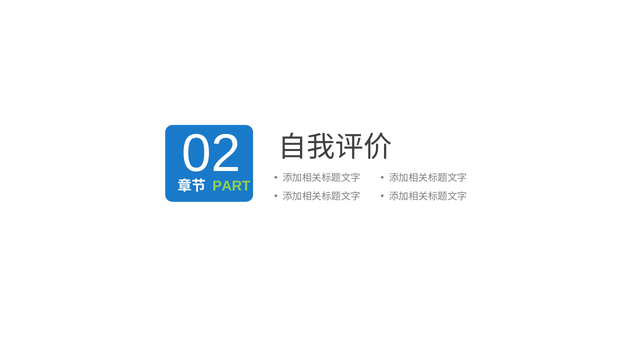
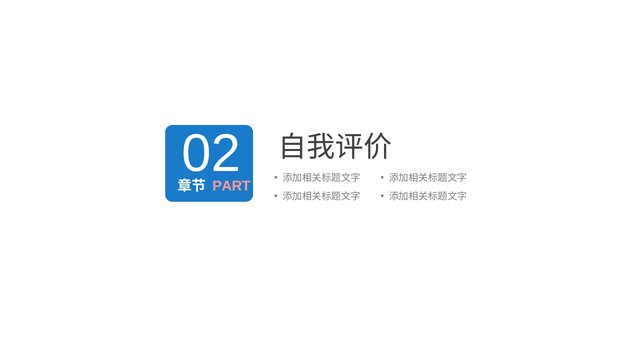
PART colour: light green -> pink (231, 186)
